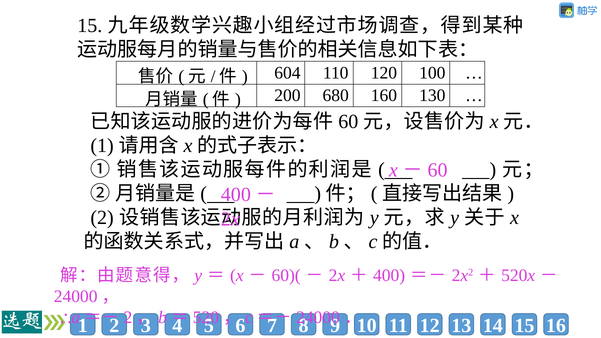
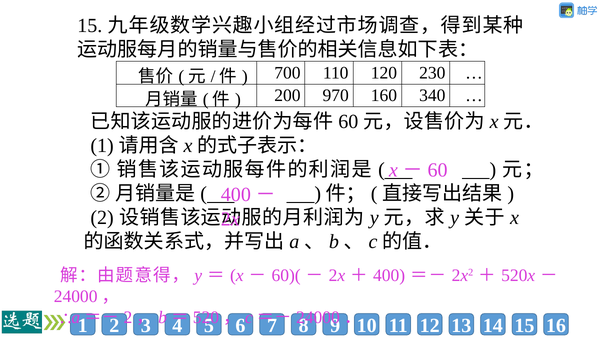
604: 604 -> 700 (287, 73)
100: 100 -> 230 (432, 73)
680: 680 -> 970 (336, 96)
130: 130 -> 340 (432, 96)
